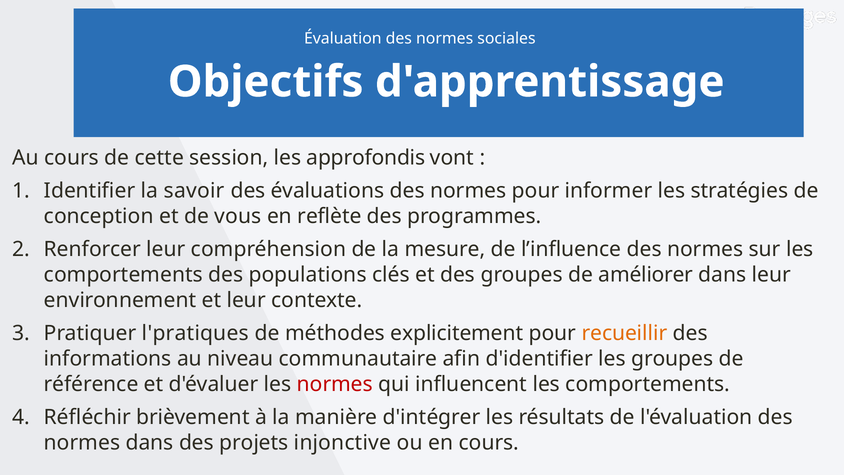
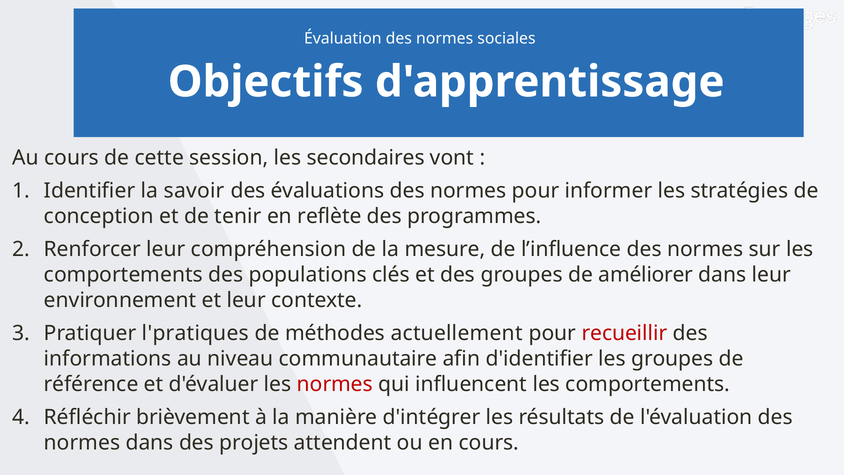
approfondis: approfondis -> secondaires (366, 158)
vous: vous -> tenir (238, 216)
explicitement: explicitement -> actuellement (457, 333)
recueillir colour: orange -> red (624, 333)
injonctive: injonctive -> attendent (343, 442)
